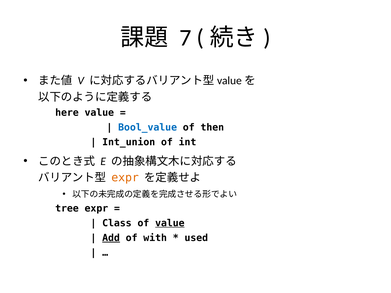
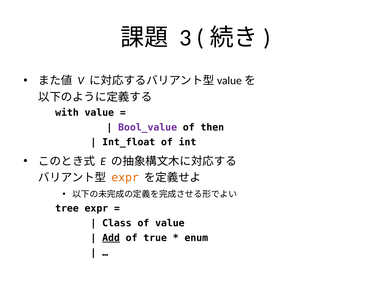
7: 7 -> 3 (185, 38)
here: here -> with (67, 113)
Bool_value colour: blue -> purple (148, 128)
Int_union: Int_union -> Int_float (129, 142)
value underline: present -> none (170, 223)
with: with -> true (155, 238)
used: used -> enum (196, 238)
